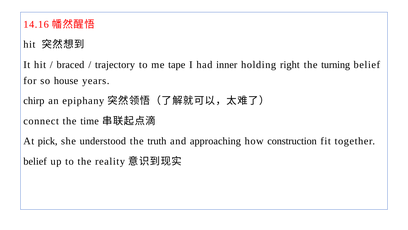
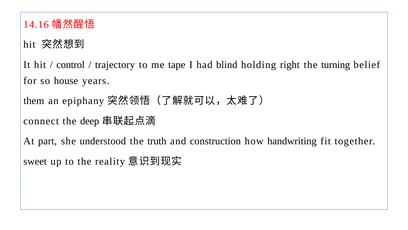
braced: braced -> control (71, 65)
inner: inner -> blind (227, 65)
chirp: chirp -> them (34, 101)
time: time -> deep (90, 121)
pick: pick -> part (48, 141)
approaching: approaching -> construction (215, 141)
construction: construction -> handwriting (292, 141)
belief: belief -> sweet (35, 161)
